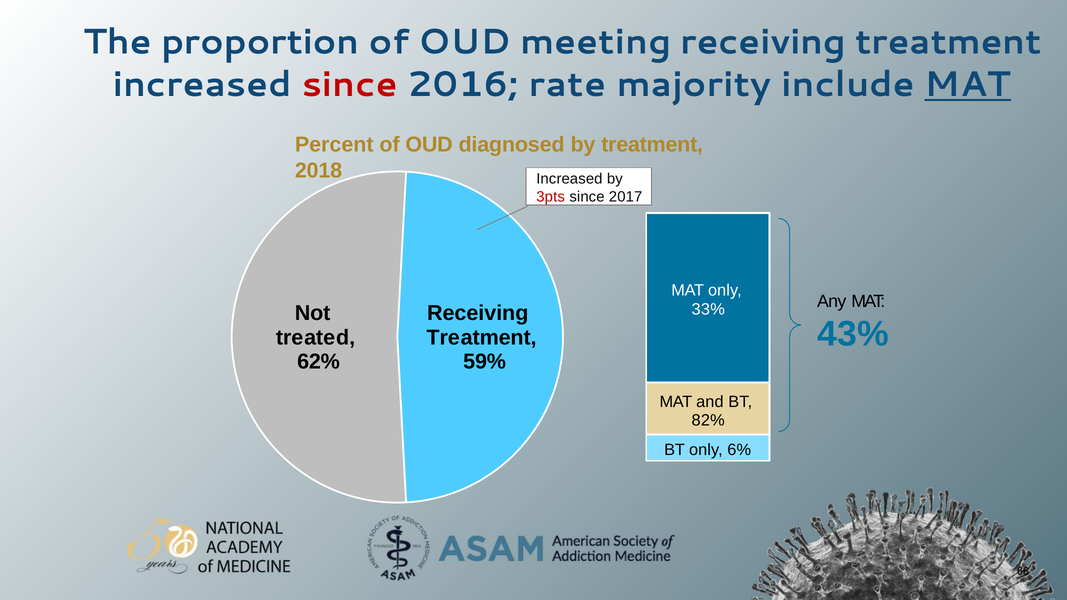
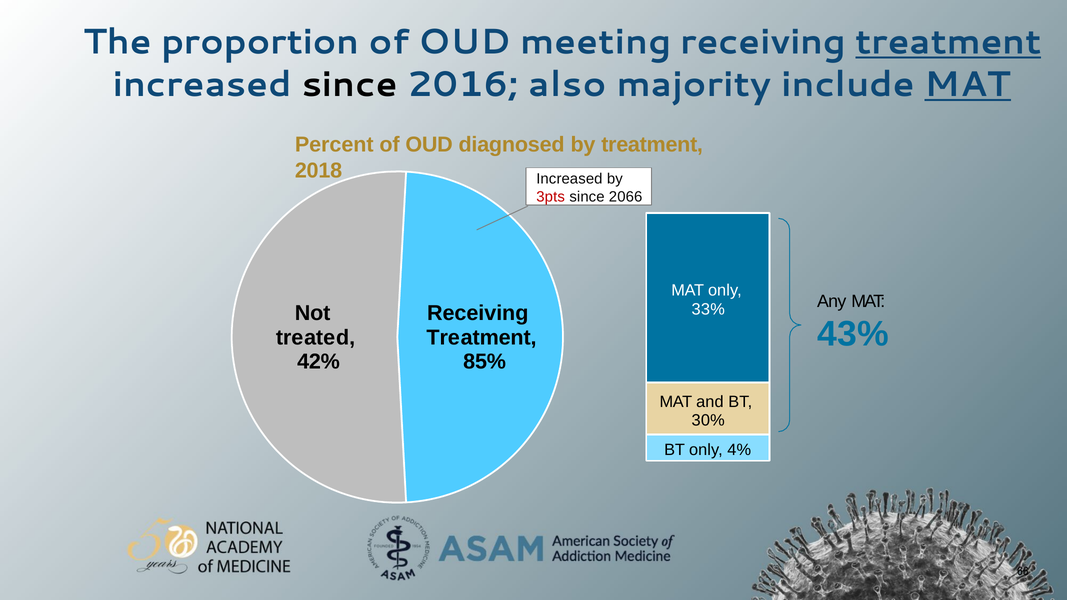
treatment underline: none -> present (948, 42)
since colour: red -> black (350, 85)
rate: rate -> also (568, 85)
2017: 2017 -> 2066 (626, 197)
62%: 62% -> 42% (319, 362)
59%: 59% -> 85% (485, 362)
82%: 82% -> 30% (708, 421)
6%: 6% -> 4% (739, 450)
